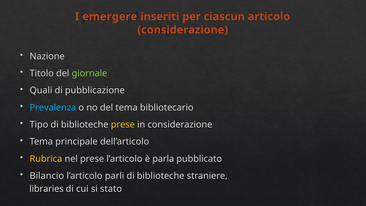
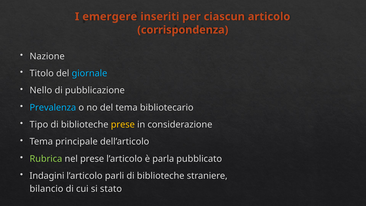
considerazione: considerazione -> corrispondenza (183, 30)
giornale colour: light green -> light blue (89, 73)
Quali: Quali -> Nello (41, 90)
Rubrica colour: yellow -> light green (46, 159)
Bilancio: Bilancio -> Indagini (47, 176)
libraries: libraries -> bilancio (46, 189)
